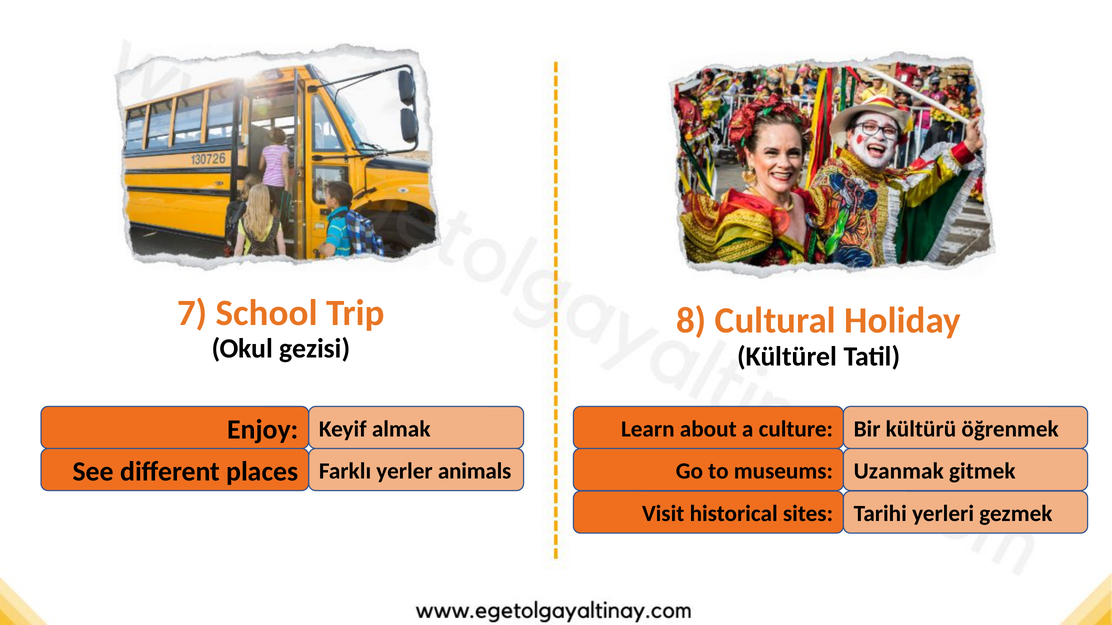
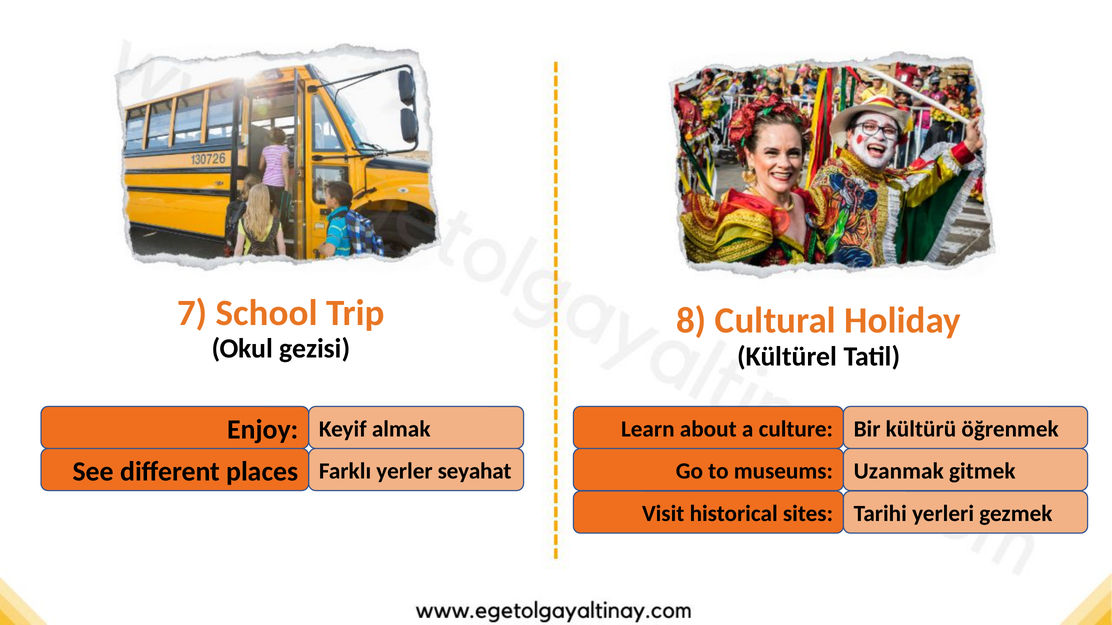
animals: animals -> seyahat (475, 472)
